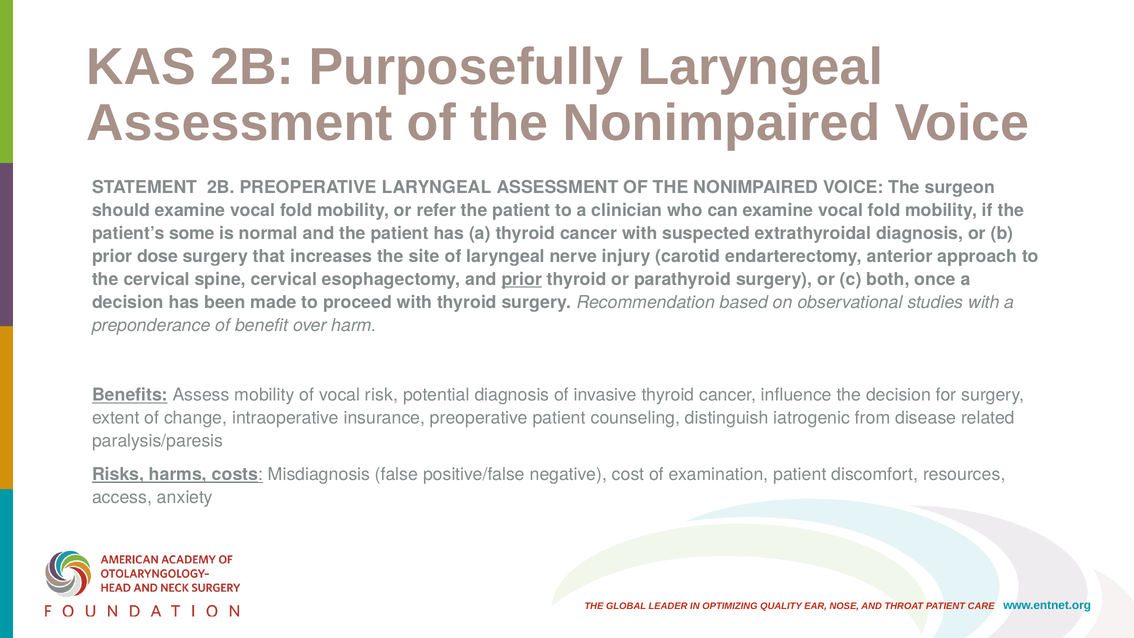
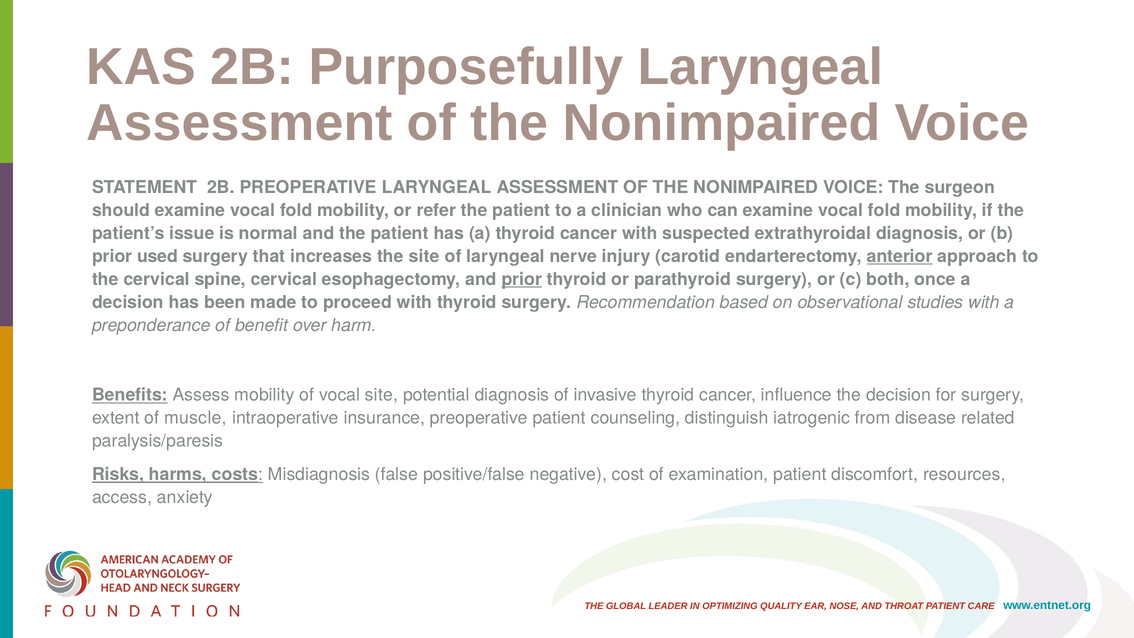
some: some -> issue (192, 233)
dose: dose -> used (158, 256)
anterior underline: none -> present (900, 256)
vocal risk: risk -> site (382, 395)
change: change -> muscle (196, 418)
